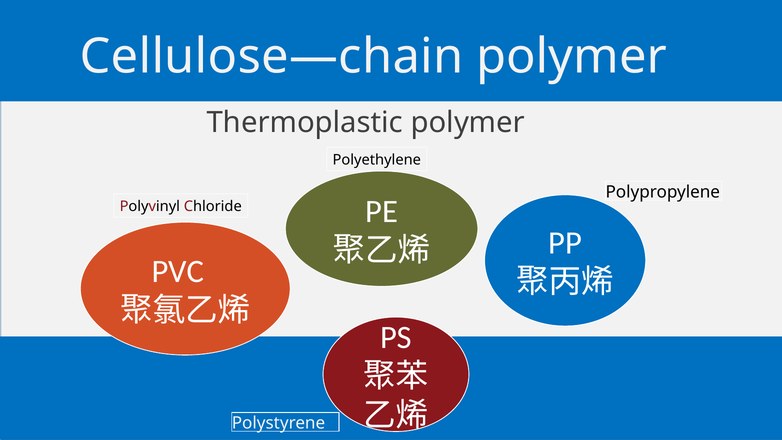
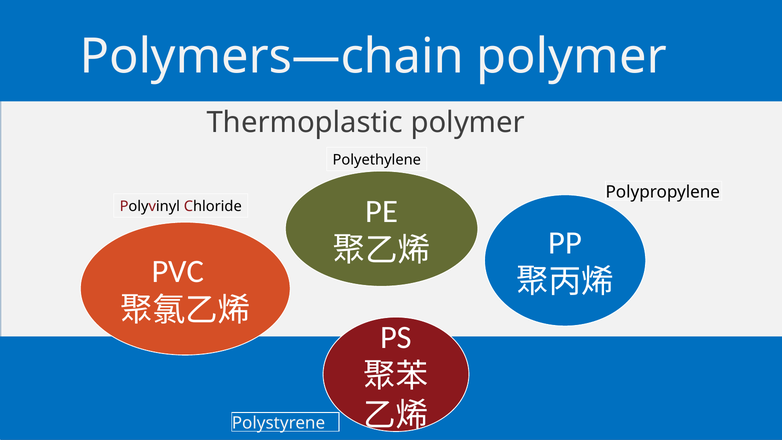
Cellulose—chain: Cellulose—chain -> Polymers—chain (272, 57)
